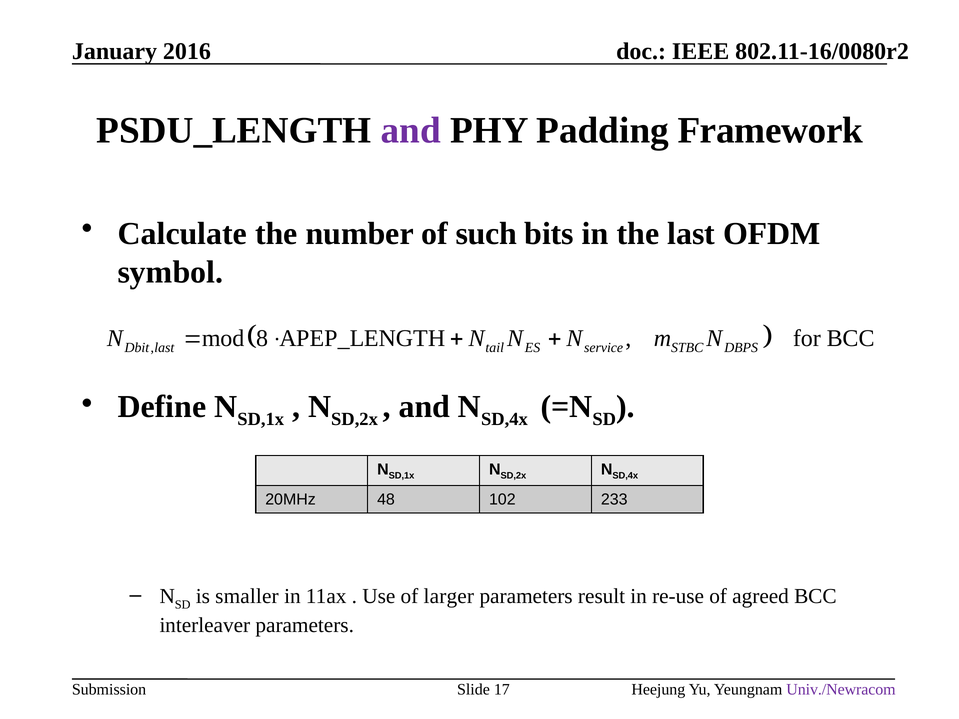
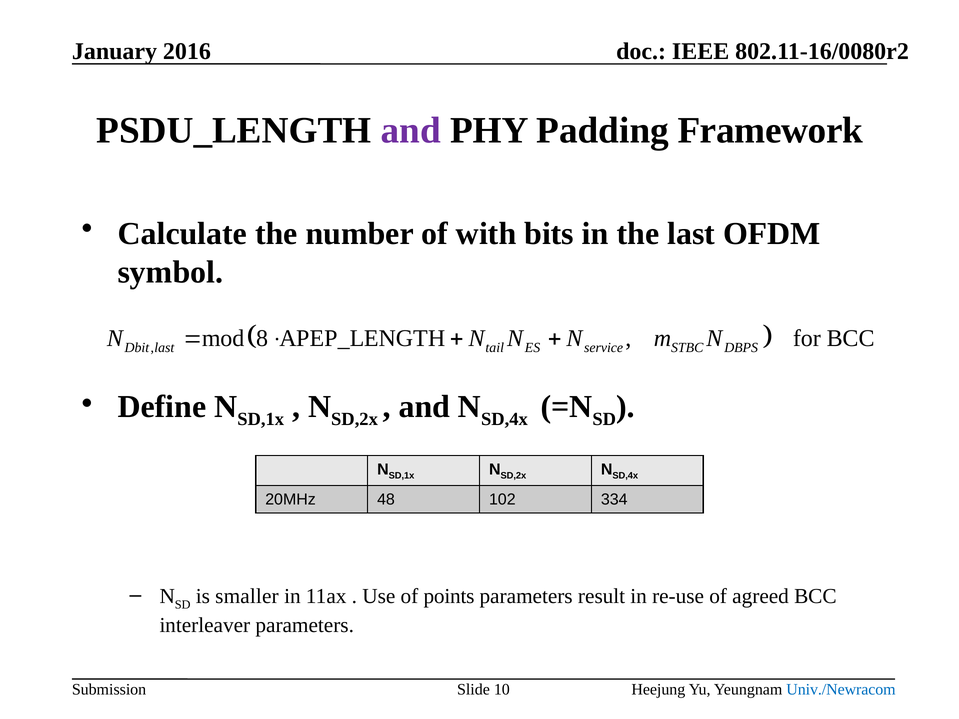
such: such -> with (486, 234)
233: 233 -> 334 (614, 500)
larger: larger -> points (449, 597)
17: 17 -> 10 (502, 690)
Univ./Newracom colour: purple -> blue (841, 690)
